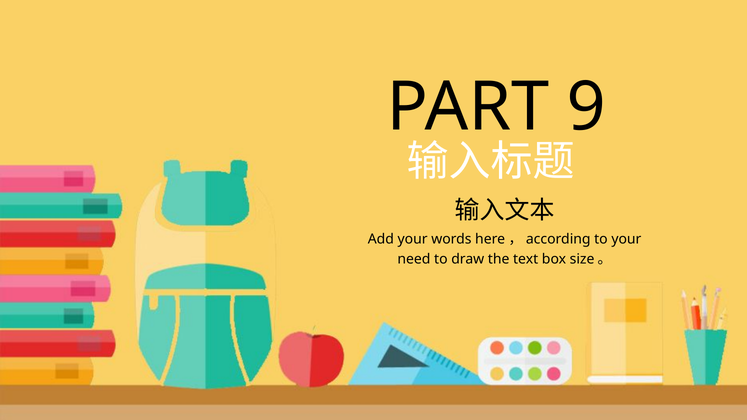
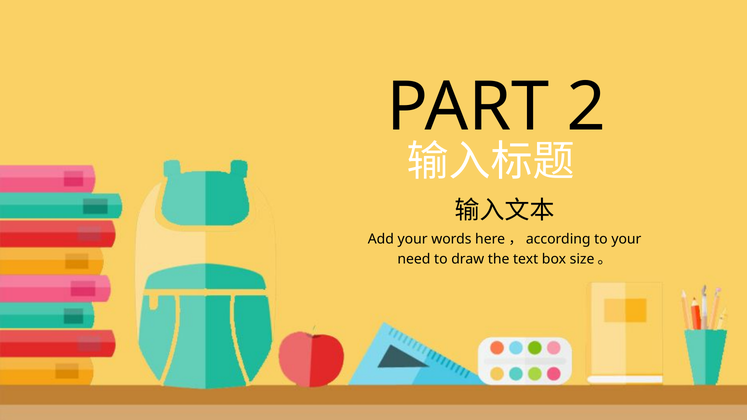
9: 9 -> 2 (586, 107)
